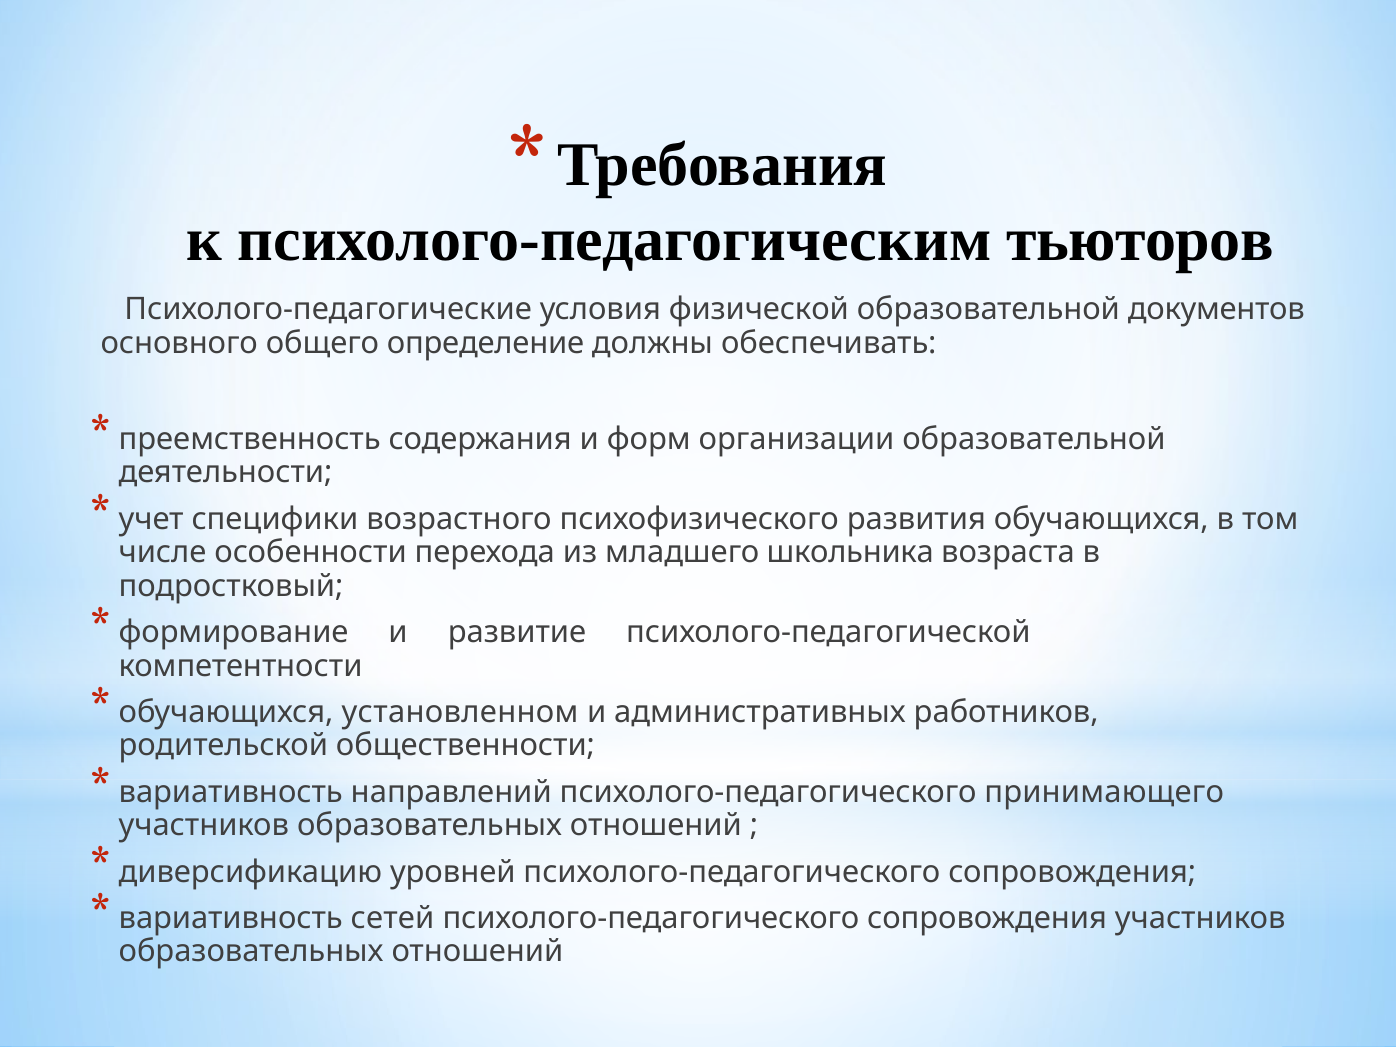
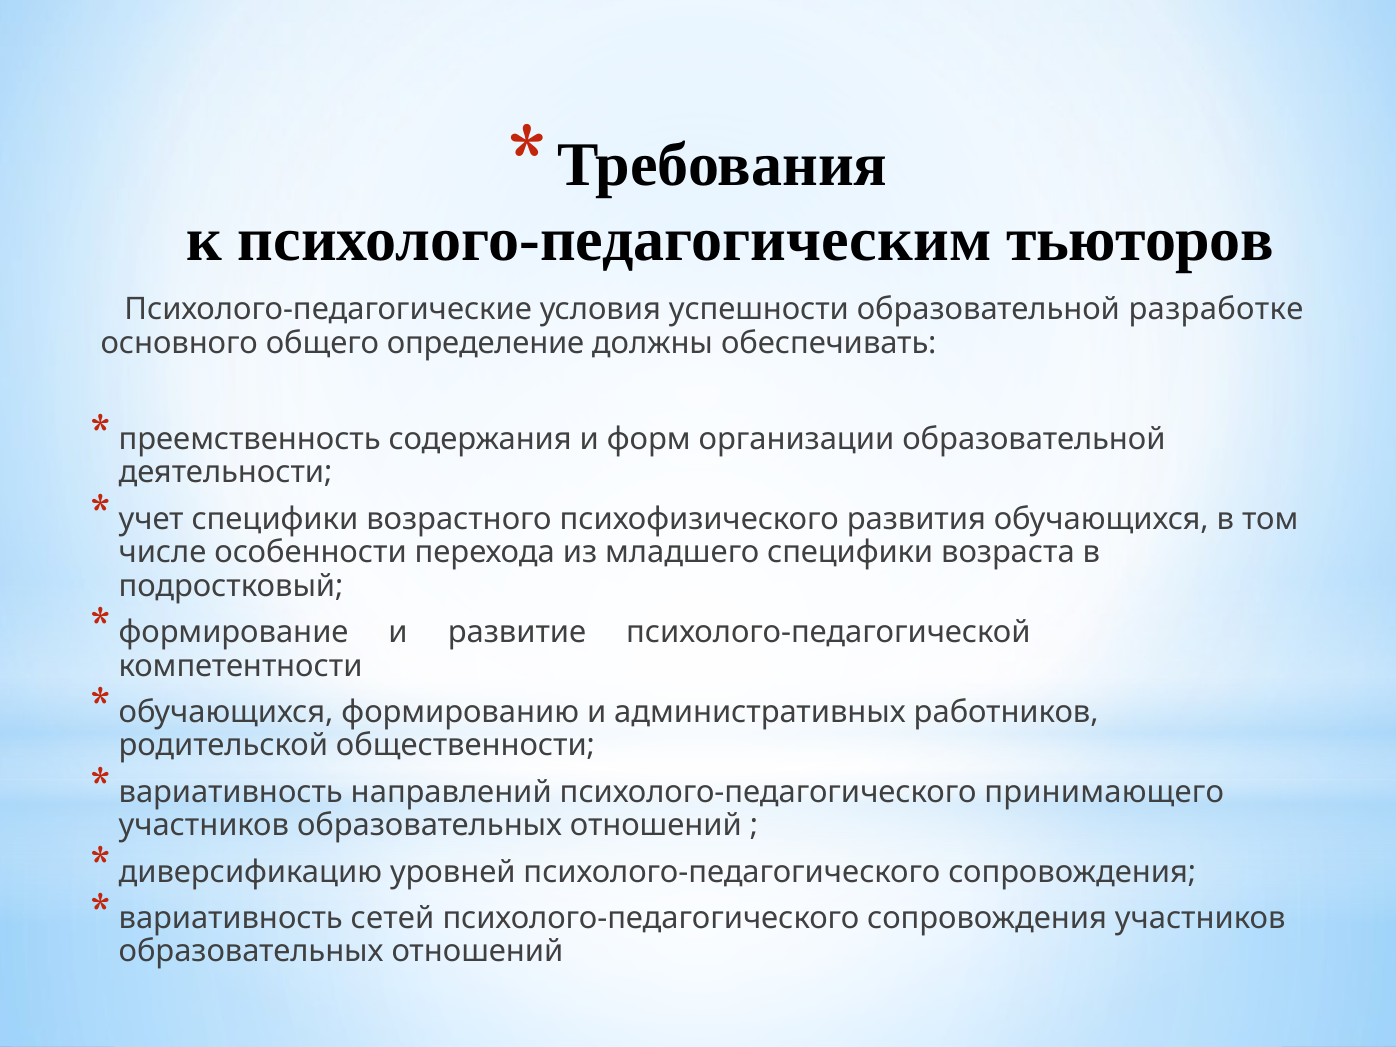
физической: физической -> успешности (759, 309)
документов: документов -> разработке (1216, 309)
младшего школьника: школьника -> специфики (850, 553)
установленном: установленном -> формированию (460, 712)
